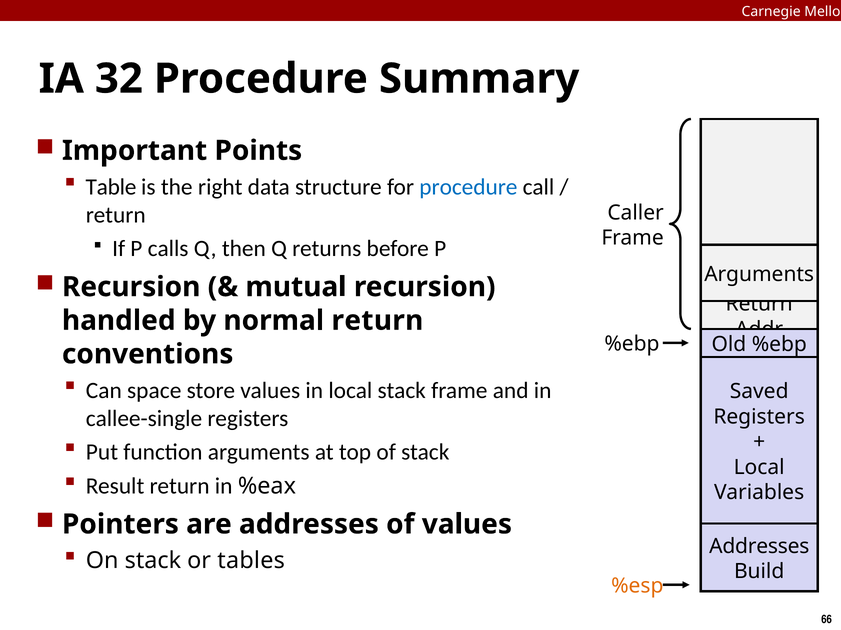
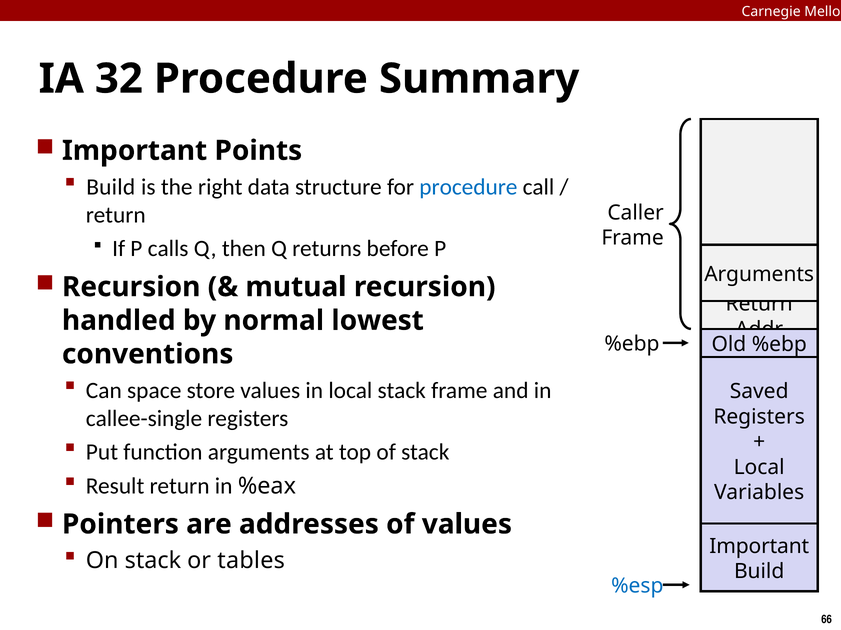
Table: Table -> Build (111, 187)
normal return: return -> lowest (378, 321)
Addresses: Addresses -> Important (759, 547)
%esp colour: orange -> blue (637, 586)
